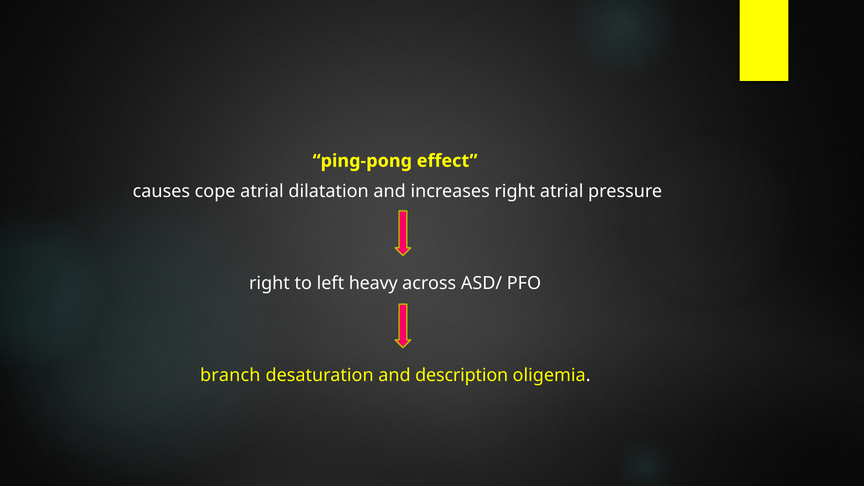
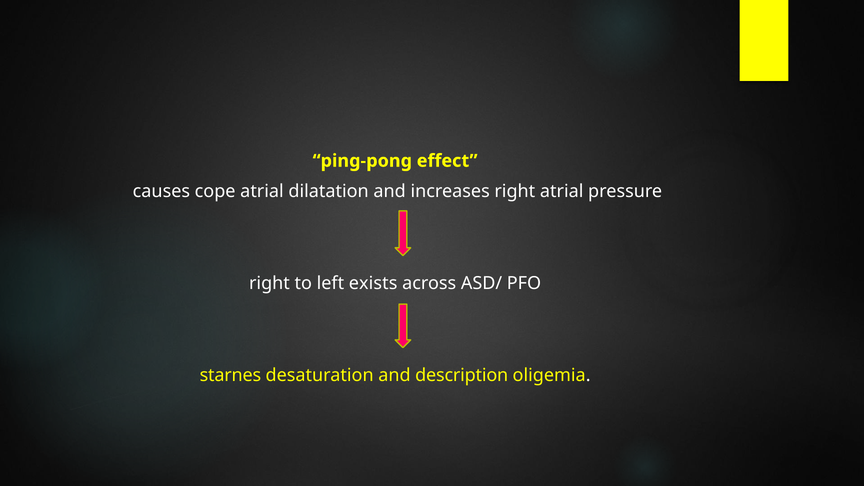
heavy: heavy -> exists (373, 283)
branch: branch -> starnes (230, 375)
